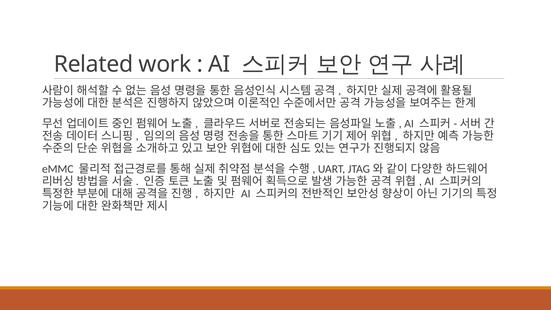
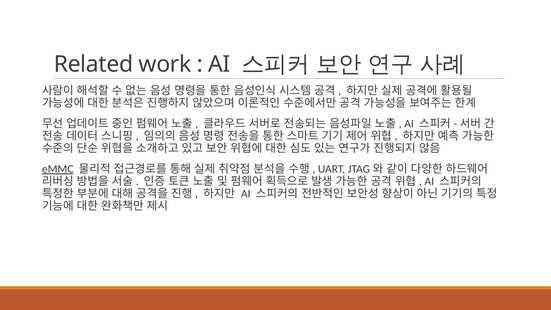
eMMC underline: none -> present (58, 169)
